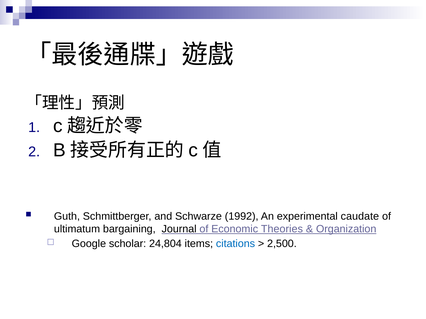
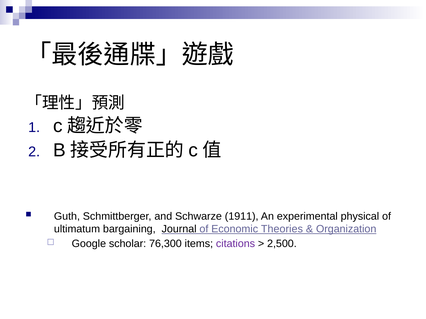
1992: 1992 -> 1911 (242, 217)
caudate: caudate -> physical (360, 217)
24,804: 24,804 -> 76,300 (165, 244)
citations colour: blue -> purple (235, 244)
